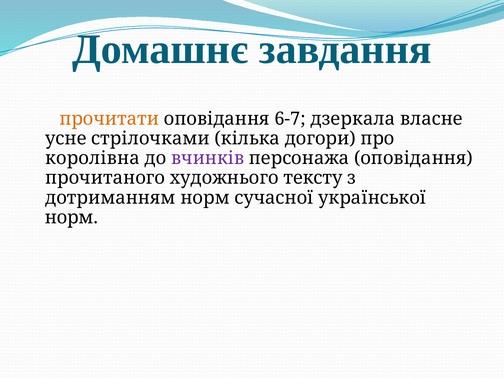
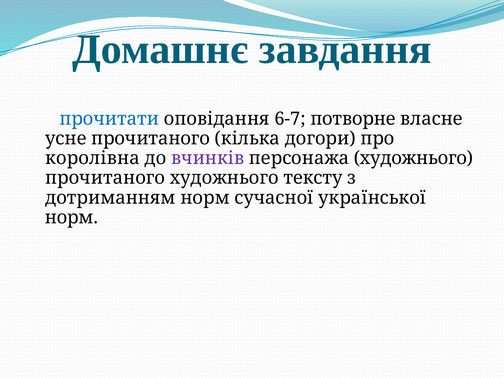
прочитати colour: orange -> blue (109, 119)
дзеркала: дзеркала -> потворне (353, 119)
усне стрілочками: стрілочками -> прочитаного (151, 139)
персонажа оповідання: оповідання -> художнього (414, 158)
